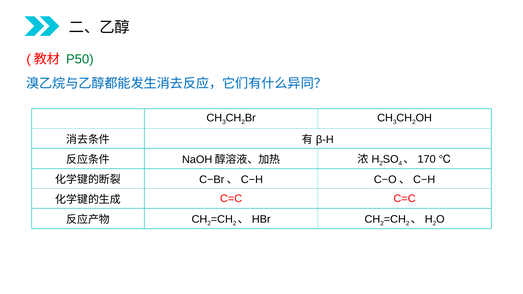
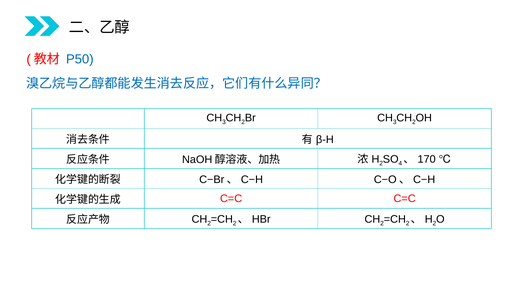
P50 colour: green -> blue (80, 59)
